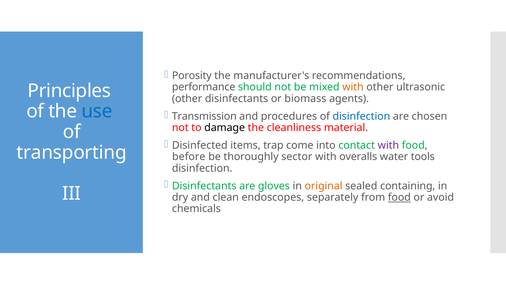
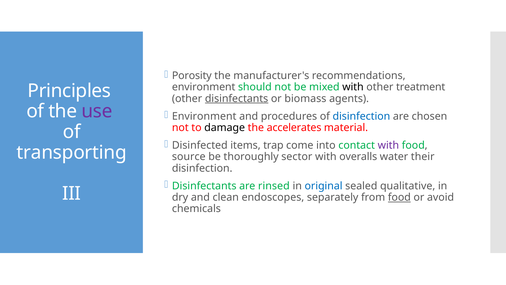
performance: performance -> environment (204, 87)
with colour: orange -> black (353, 87)
ultrasonic: ultrasonic -> treatment (421, 87)
disinfectants underline: none -> present (237, 98)
use colour: blue -> purple (97, 111)
Transmission: Transmission -> Environment (204, 116)
cleanliness: cleanliness -> accelerates (294, 128)
before: before -> source (189, 157)
tools: tools -> their (423, 157)
gloves: gloves -> rinsed (274, 186)
original colour: orange -> blue (324, 186)
containing: containing -> qualitative (408, 186)
